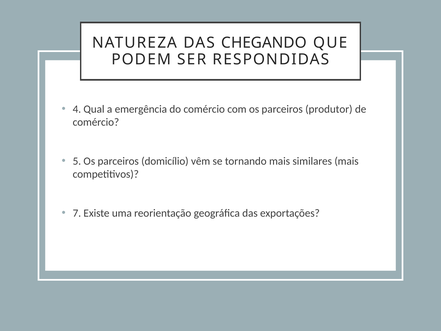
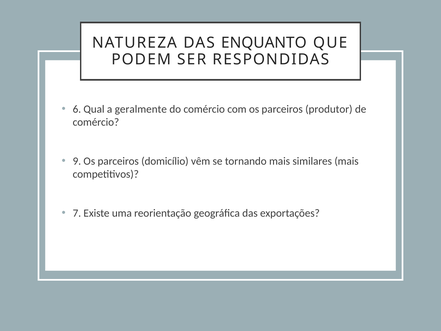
CHEGANDO: CHEGANDO -> ENQUANTO (264, 43)
4: 4 -> 6 (77, 109)
emergência: emergência -> geralmente (141, 109)
5: 5 -> 9 (77, 161)
